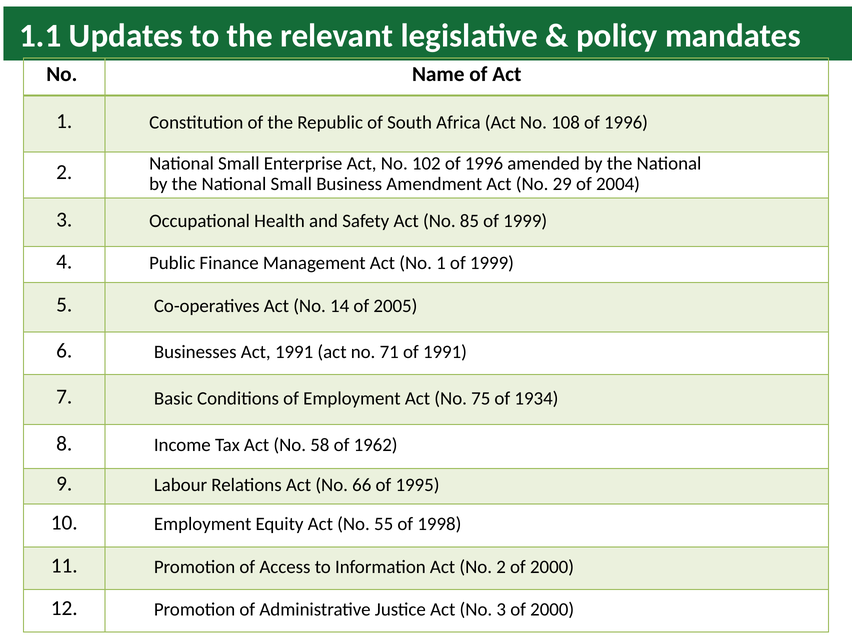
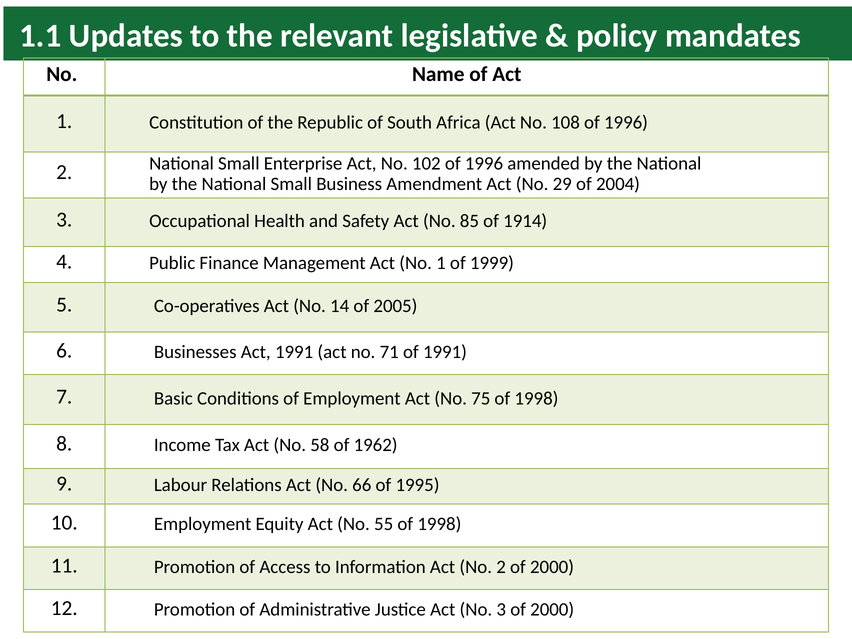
85 of 1999: 1999 -> 1914 (525, 221)
75 of 1934: 1934 -> 1998 (536, 398)
